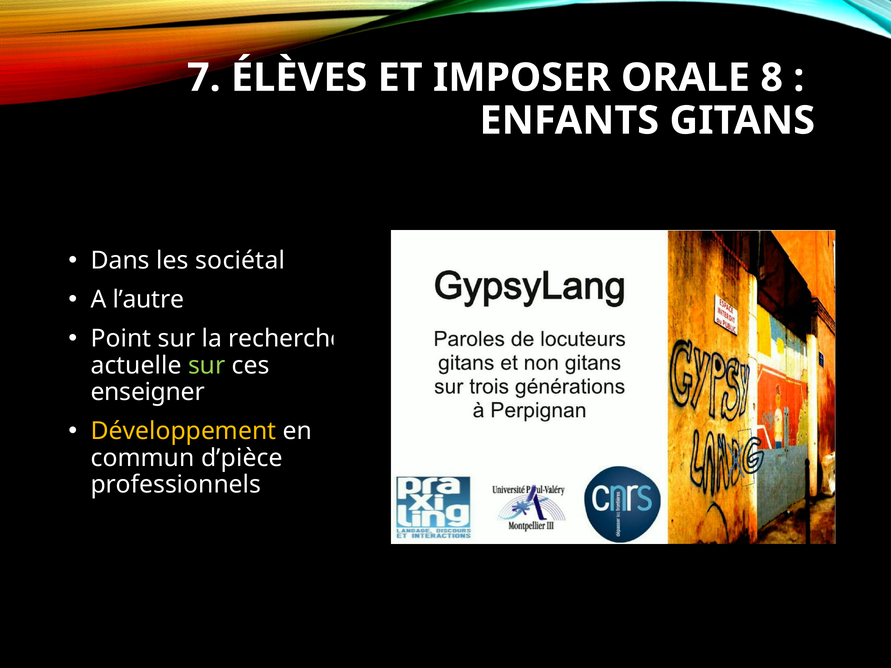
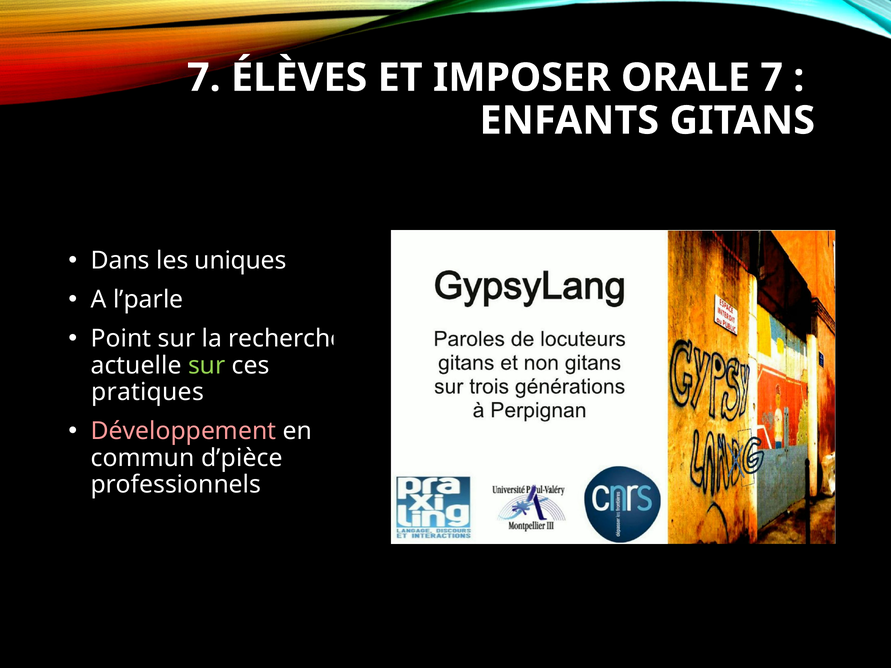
ORALE 8: 8 -> 7 (772, 78)
sociétal: sociétal -> uniques (240, 261)
l’autre: l’autre -> l’parle (148, 300)
enseigner: enseigner -> pratiques (148, 392)
Développement colour: yellow -> pink (184, 431)
